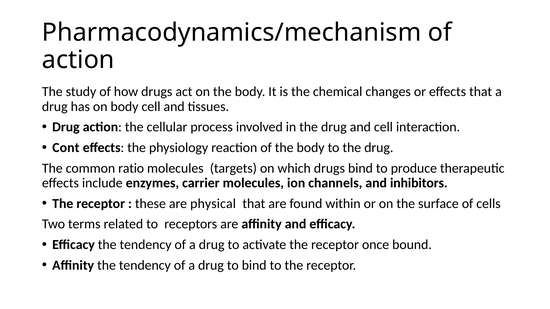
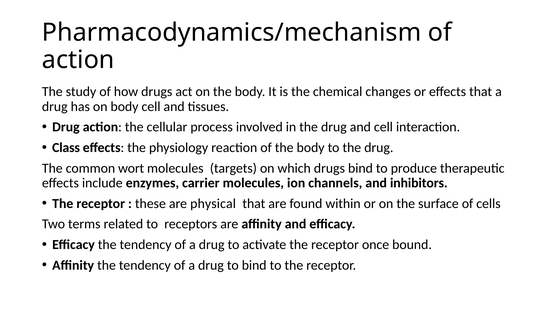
Cont: Cont -> Class (66, 148)
ratio: ratio -> wort (131, 168)
